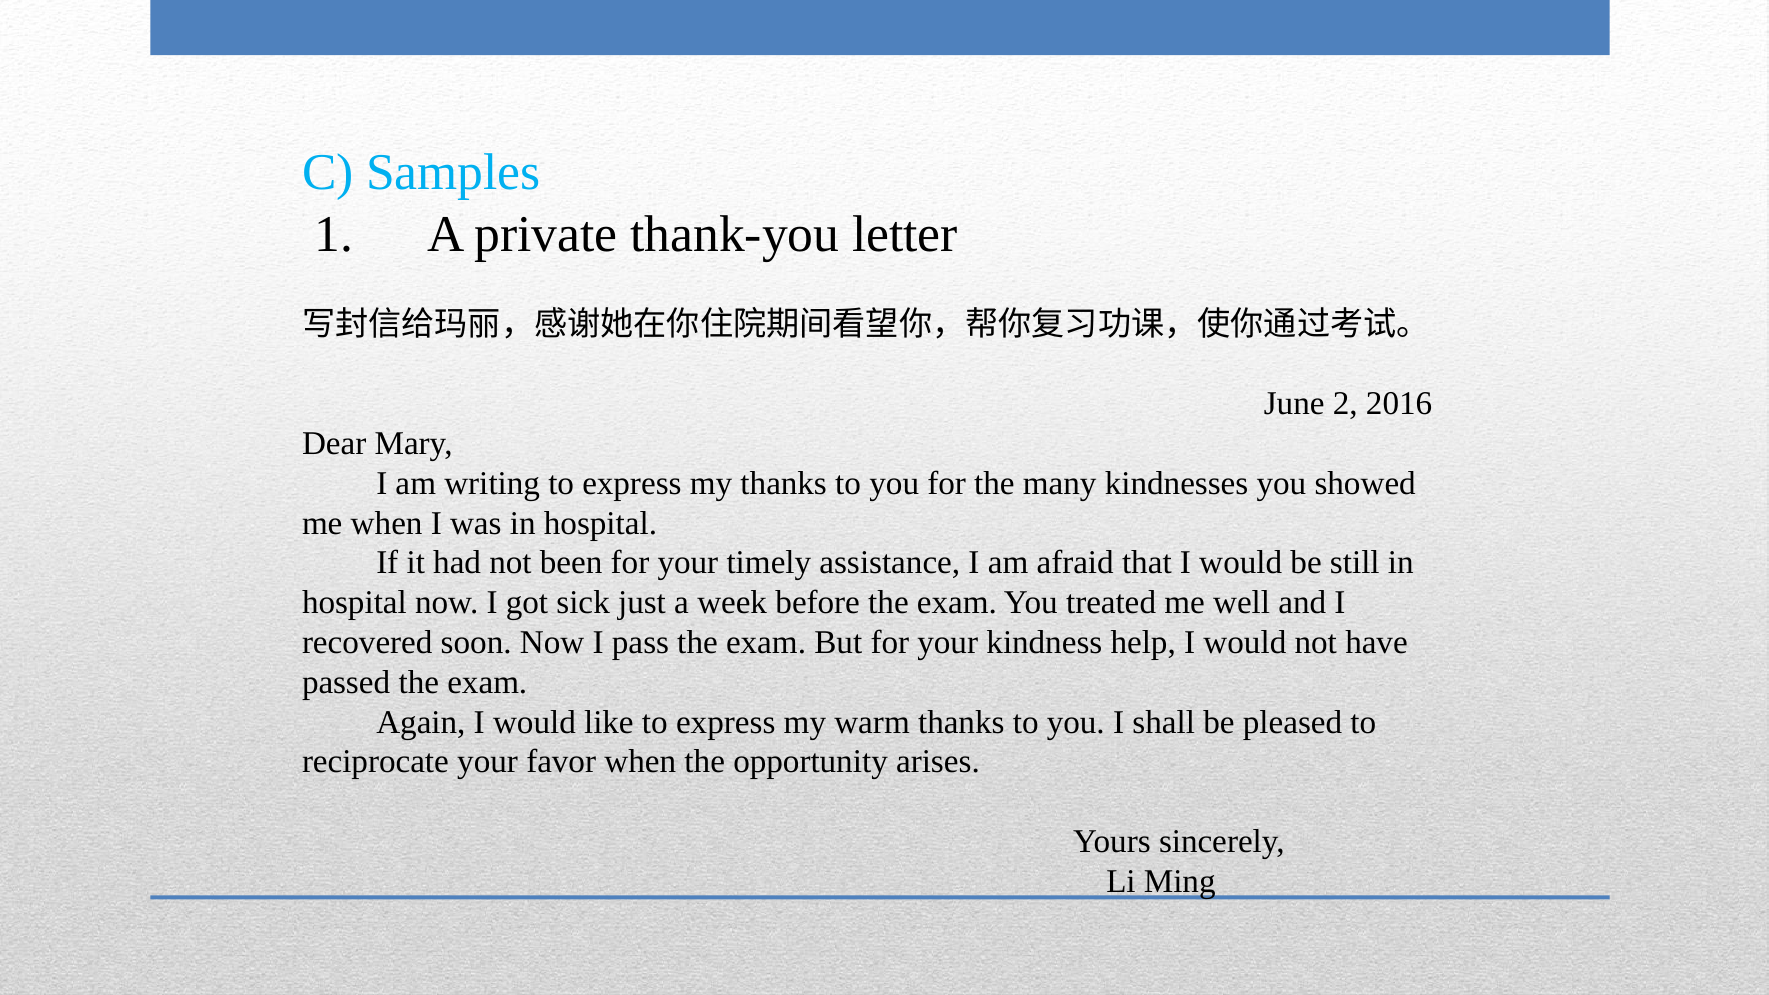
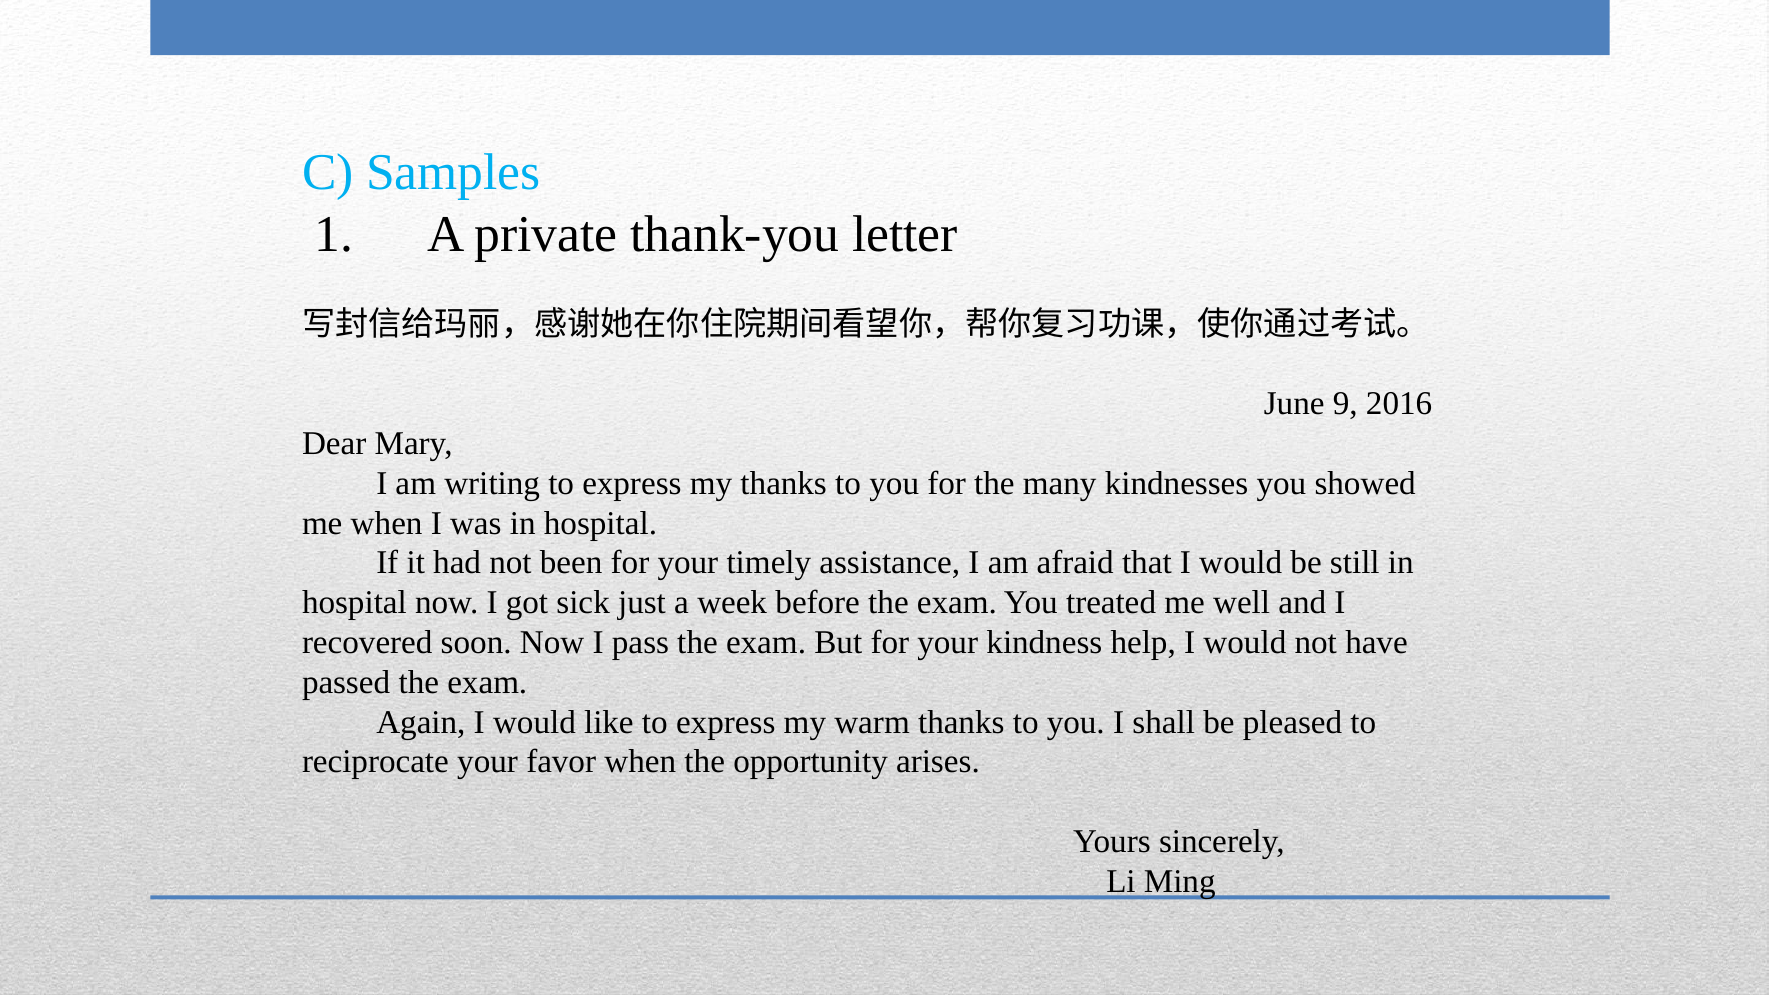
2: 2 -> 9 (1345, 404)
